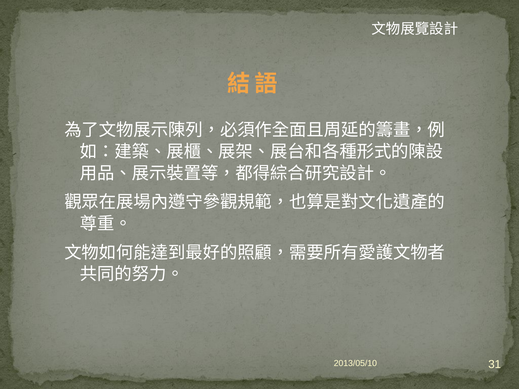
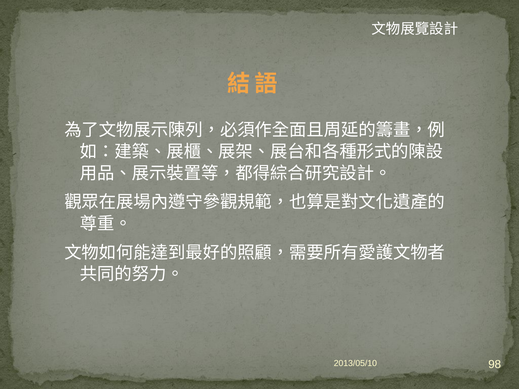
31: 31 -> 98 (495, 365)
